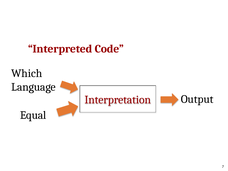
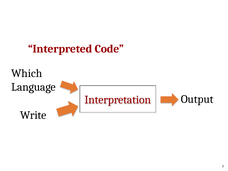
Equal: Equal -> Write (33, 115)
